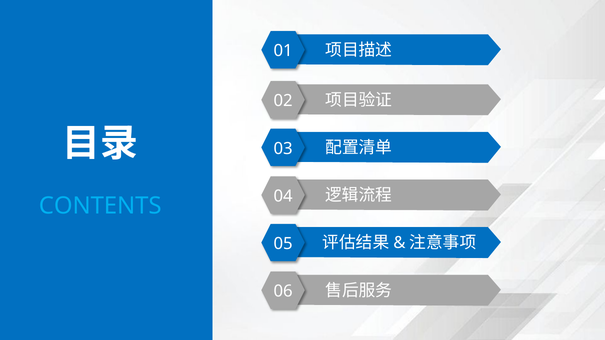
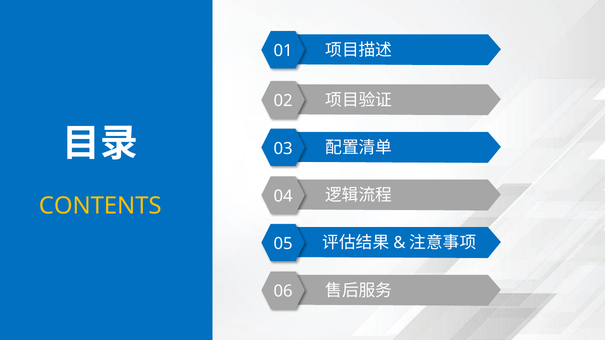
CONTENTS colour: light blue -> yellow (100, 206)
